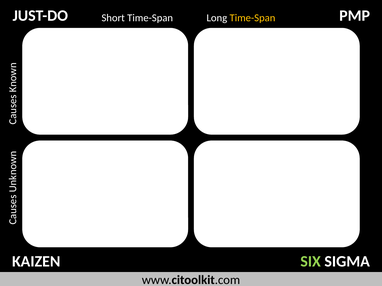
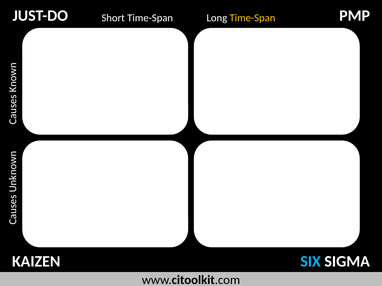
SIX colour: light green -> light blue (311, 262)
